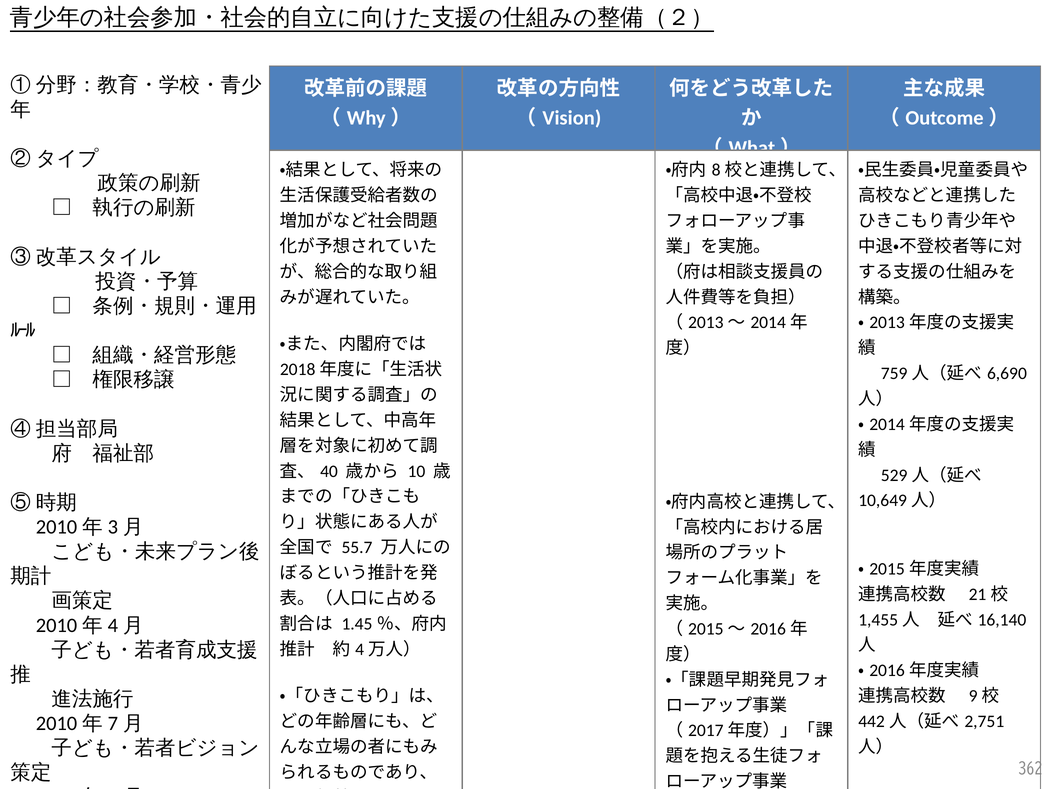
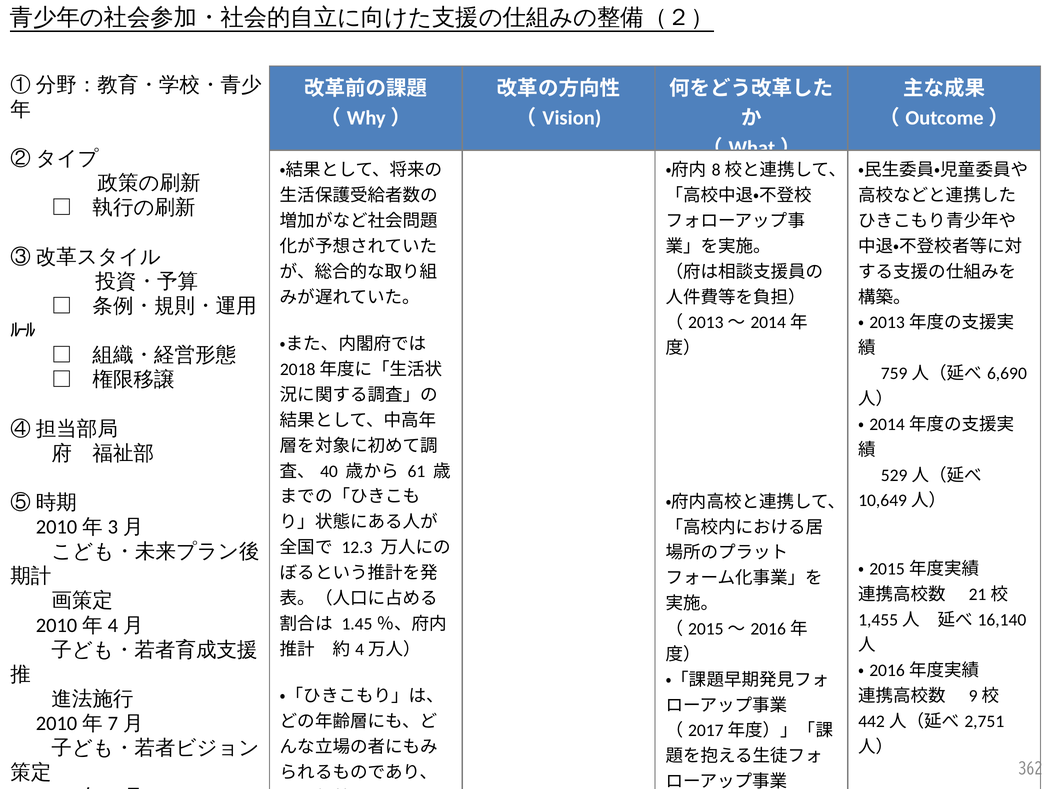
10: 10 -> 61 (416, 472)
55.7: 55.7 -> 12.3 (357, 548)
